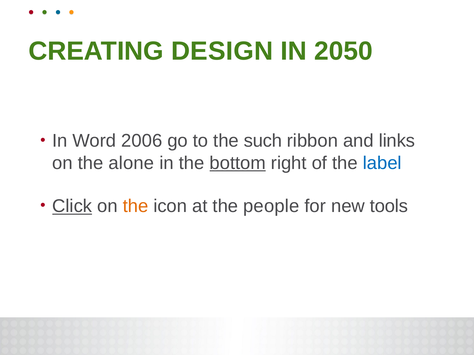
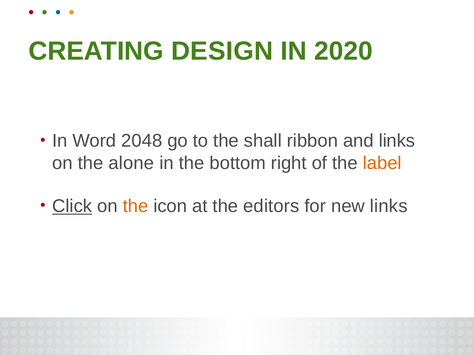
2050: 2050 -> 2020 (343, 51)
2006: 2006 -> 2048 (142, 141)
such: such -> shall (263, 141)
bottom underline: present -> none (238, 163)
label colour: blue -> orange (382, 163)
people: people -> editors (271, 206)
new tools: tools -> links (389, 206)
